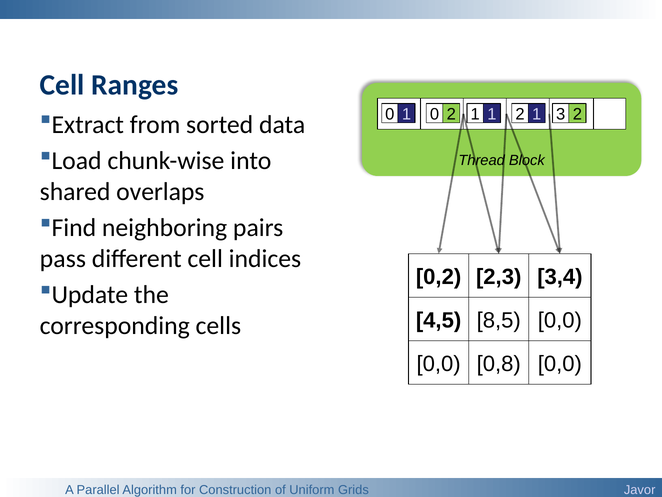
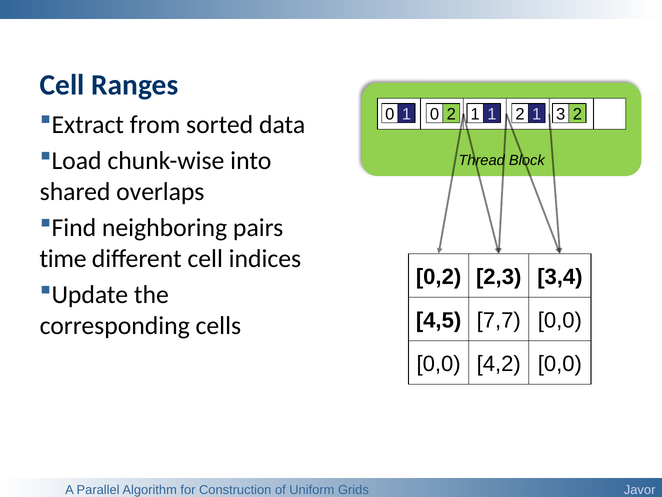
pass: pass -> time (63, 258)
8,5: 8,5 -> 7,7 (499, 320)
0,8: 0,8 -> 4,2 (499, 364)
